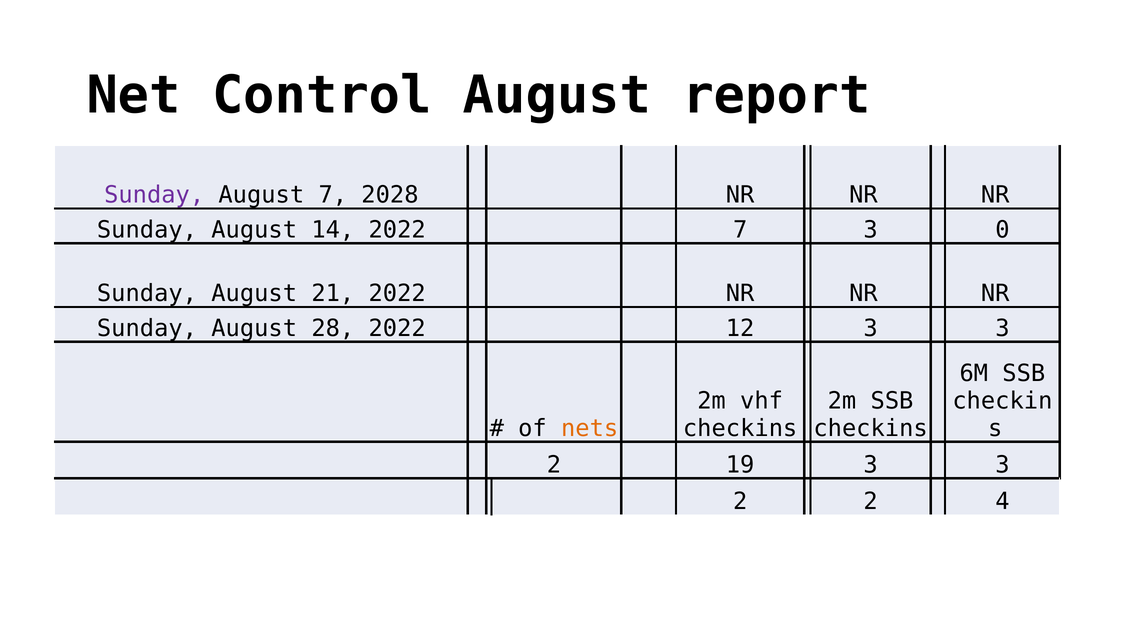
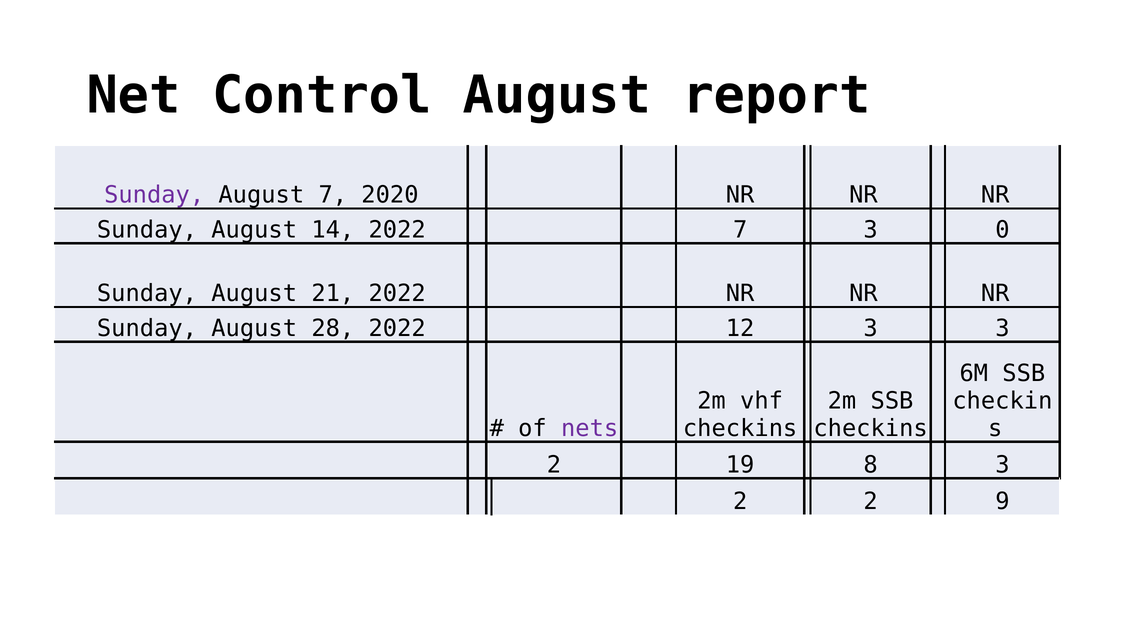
2028: 2028 -> 2020 (390, 195)
nets colour: orange -> purple (590, 428)
19 3: 3 -> 8 (871, 465)
4: 4 -> 9 (1002, 501)
